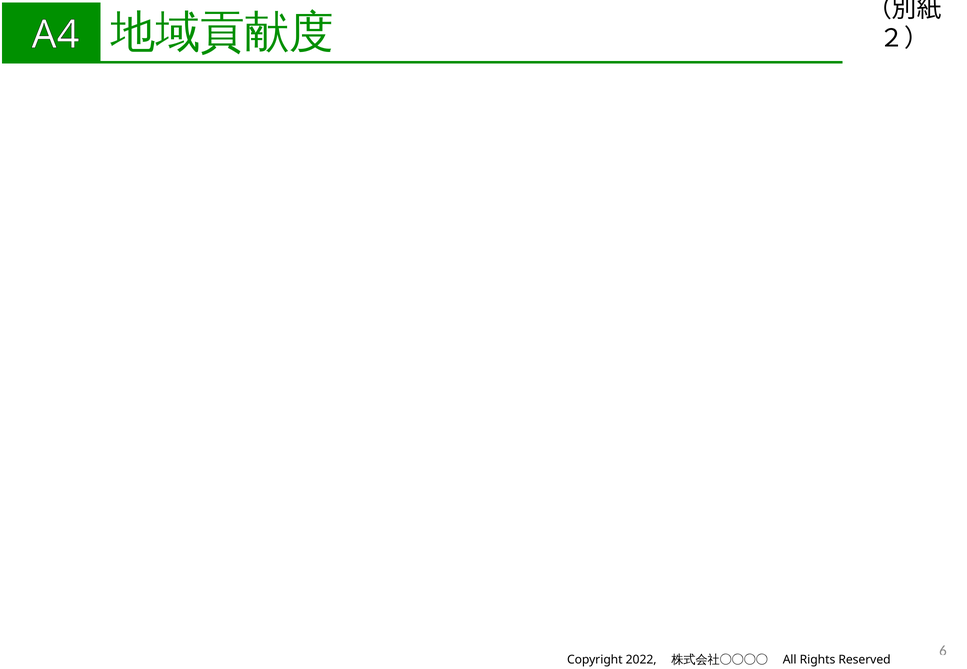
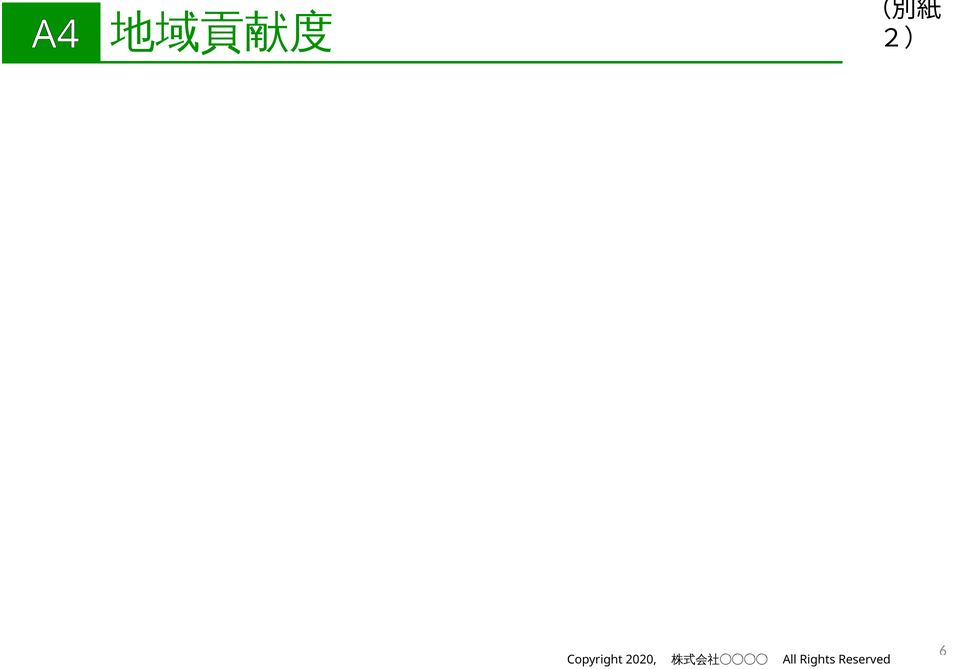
2022: 2022 -> 2020 (641, 660)
